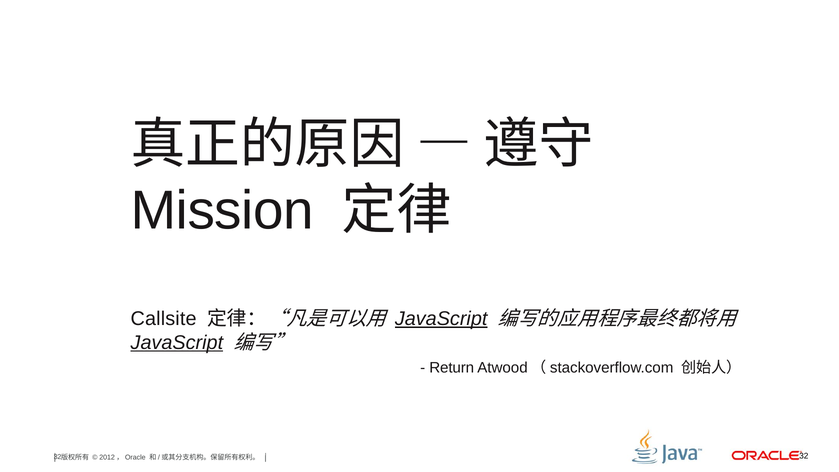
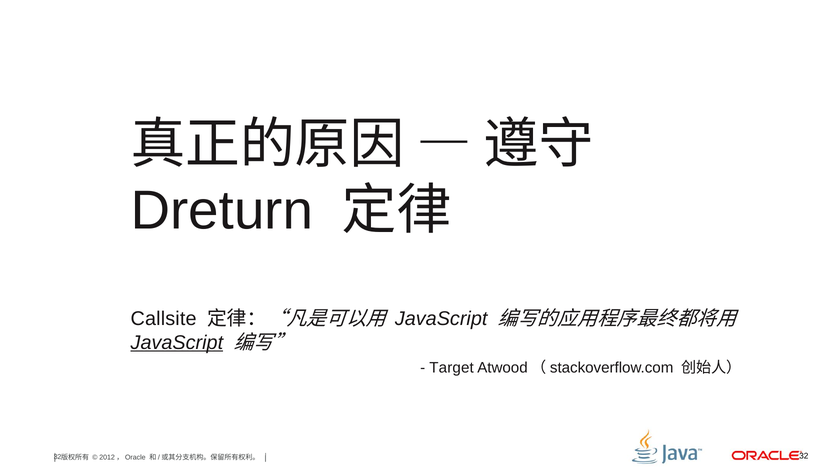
Mission: Mission -> Dreturn (222, 211)
JavaScript underline: present -> none (441, 319)
Return: Return -> Target (452, 368)
